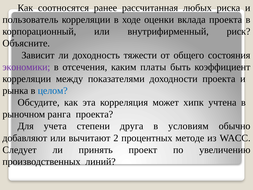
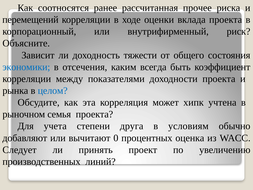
любых: любых -> прочее (197, 8)
пользователь: пользователь -> перемещений (30, 20)
экономики colour: purple -> blue (26, 67)
платы: платы -> всегда (153, 67)
ранга: ранга -> семья (59, 114)
2: 2 -> 0 (116, 138)
методе: методе -> оценка (190, 138)
